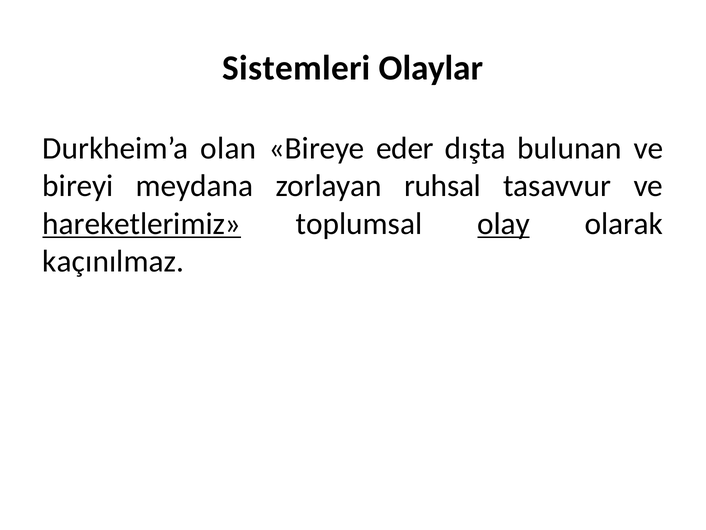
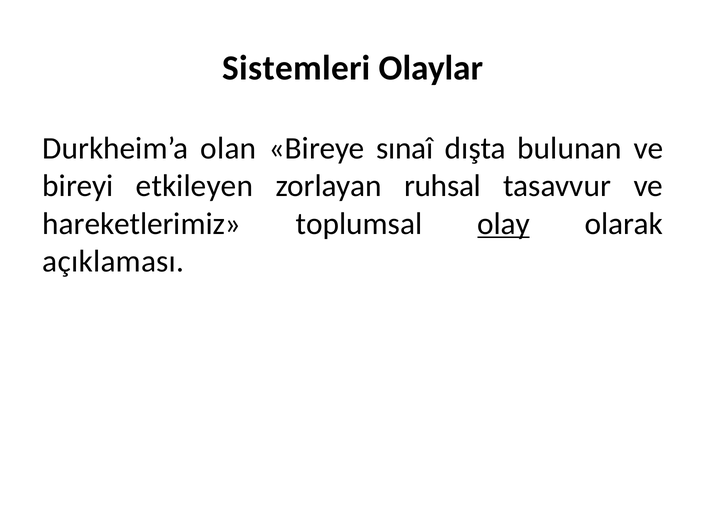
eder: eder -> sınaî (405, 148)
meydana: meydana -> etkileyen (194, 186)
hareketlerimiz underline: present -> none (142, 224)
kaçınılmaz: kaçınılmaz -> açıklaması (113, 261)
